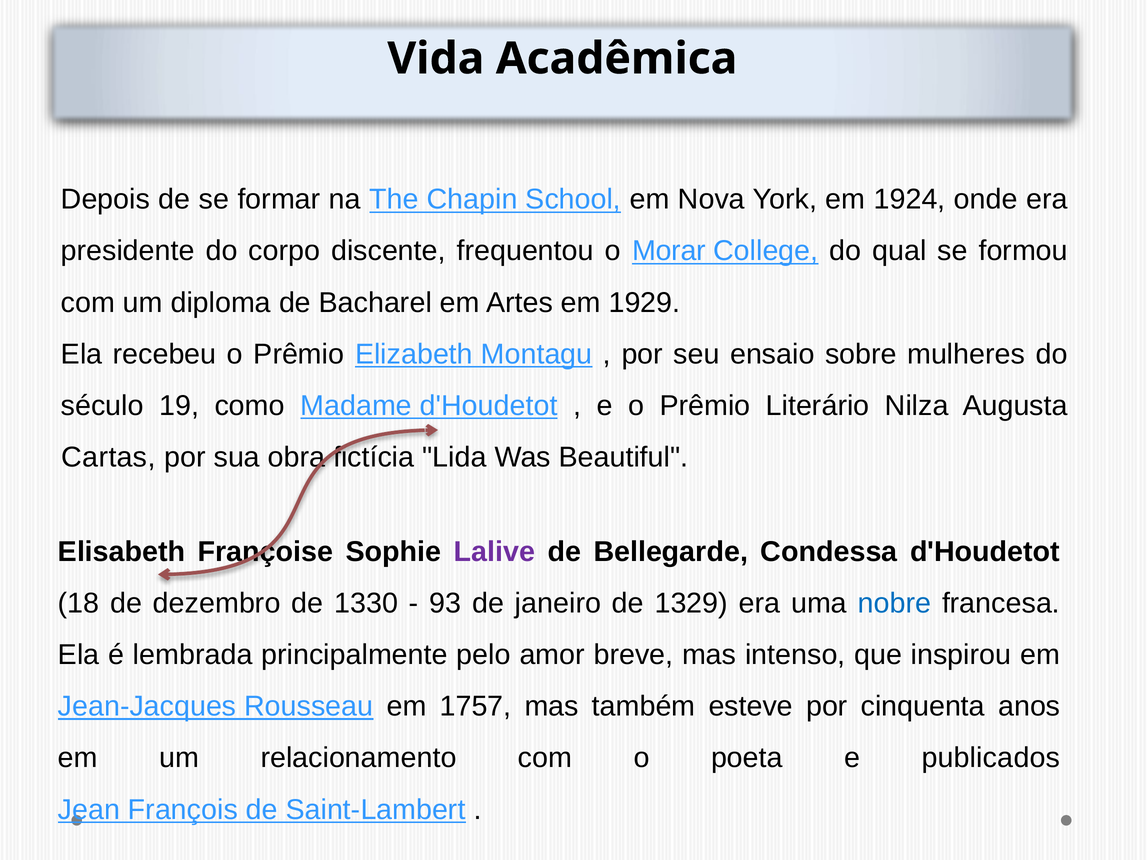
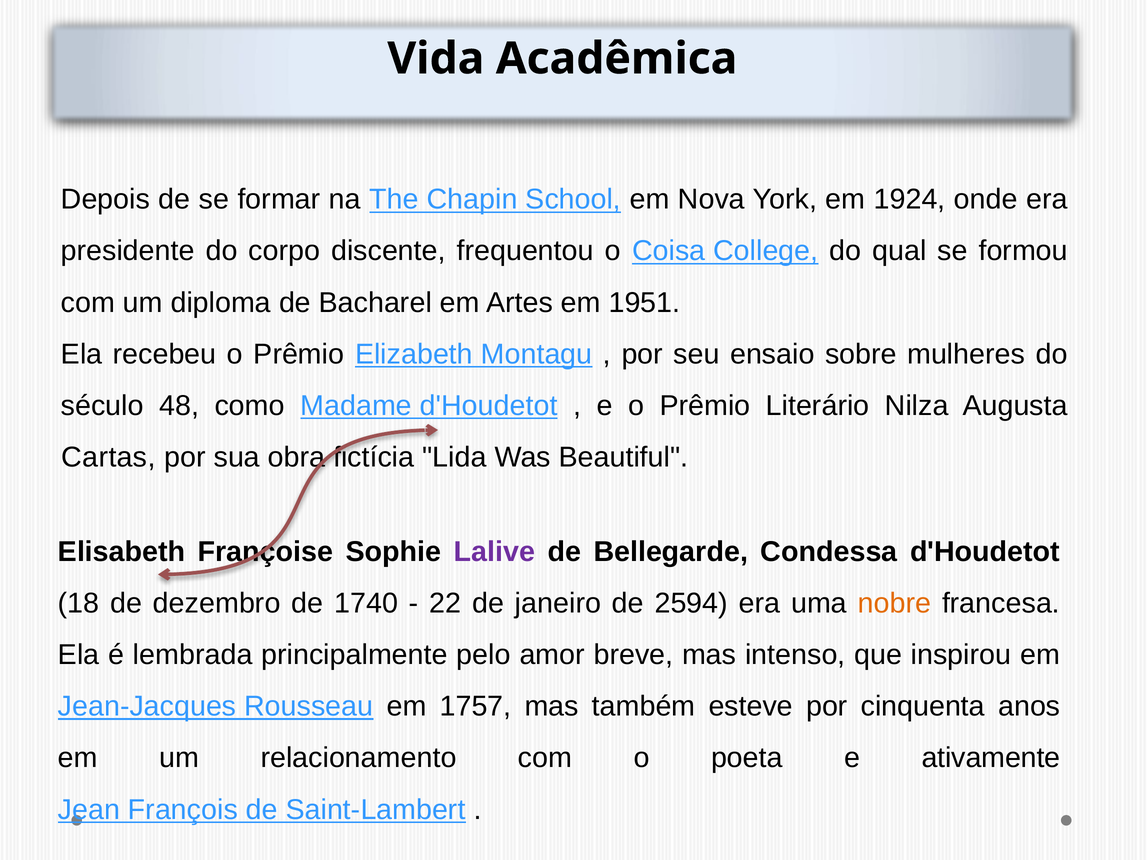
Morar: Morar -> Coisa (669, 251)
1929: 1929 -> 1951 (644, 303)
19: 19 -> 48 (179, 406)
1330: 1330 -> 1740 (366, 603)
93: 93 -> 22 (445, 603)
1329: 1329 -> 2594 (691, 603)
nobre colour: blue -> orange (894, 603)
publicados: publicados -> ativamente (991, 758)
